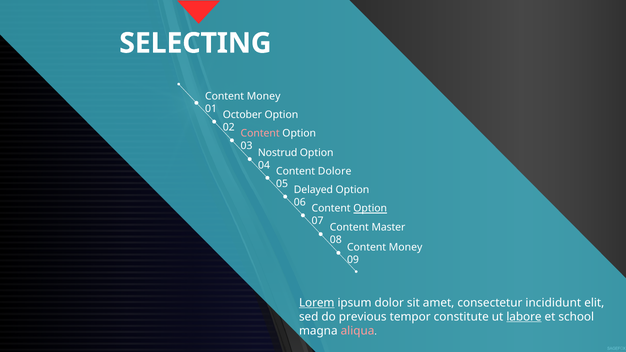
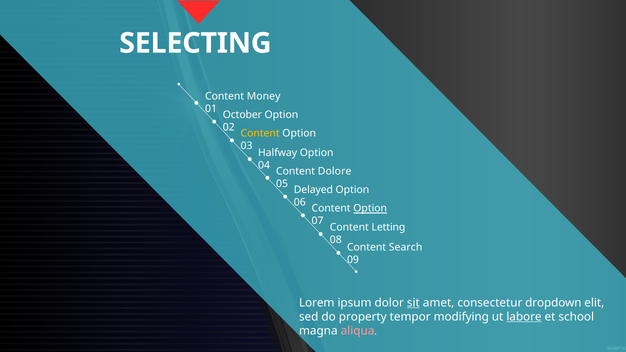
Content colour: pink -> yellow (260, 133)
Nostrud: Nostrud -> Halfway (278, 153)
Master: Master -> Letting (388, 227)
Money: Money -> Search (406, 248)
Lorem underline: present -> none (317, 303)
sit underline: none -> present (413, 303)
incididunt: incididunt -> dropdown (553, 303)
previous: previous -> property (363, 317)
constitute: constitute -> modifying (461, 317)
